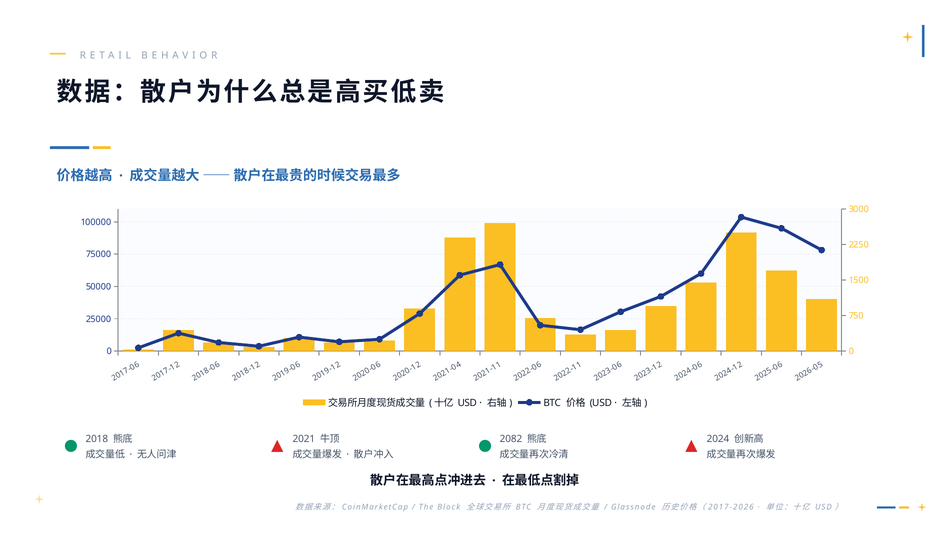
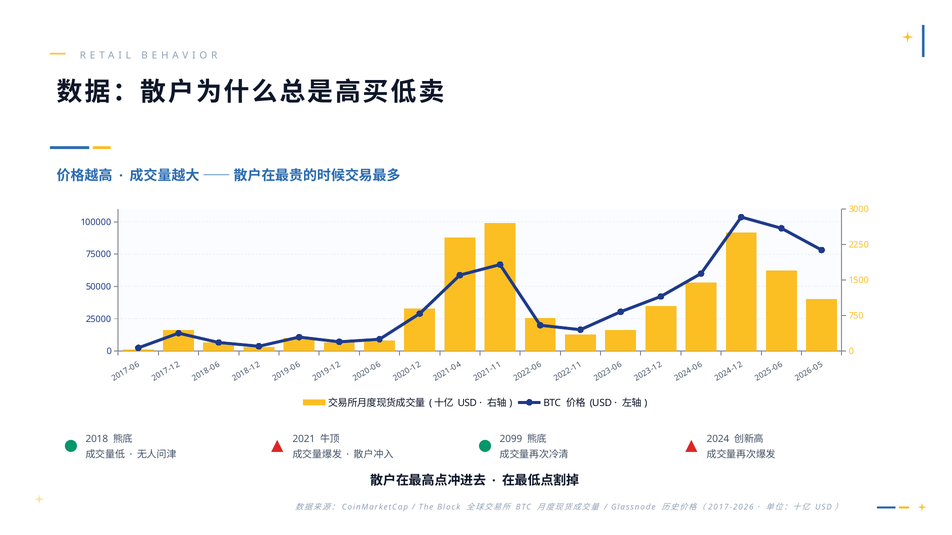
2082: 2082 -> 2099 (511, 439)
